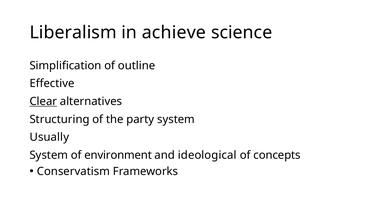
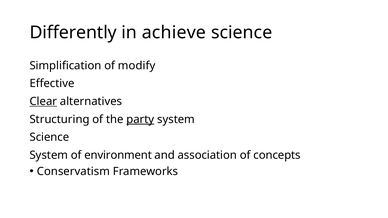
Liberalism: Liberalism -> Differently (73, 33)
outline: outline -> modify (137, 66)
party underline: none -> present (140, 119)
Usually: Usually -> Science (49, 137)
ideological: ideological -> association (207, 155)
